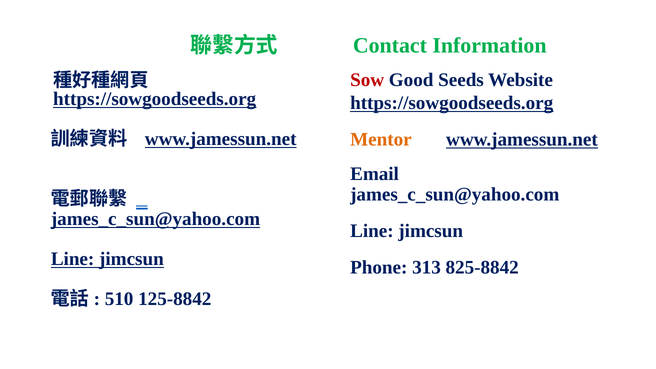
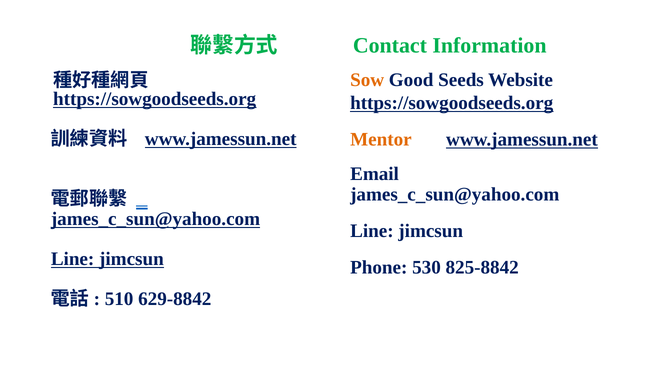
Sow colour: red -> orange (367, 80)
313: 313 -> 530 (427, 268)
125-8842: 125-8842 -> 629-8842 (175, 299)
